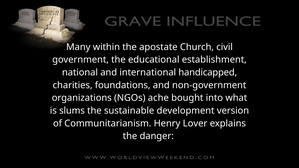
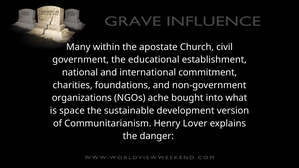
handicapped: handicapped -> commitment (208, 73)
slums: slums -> space (72, 111)
